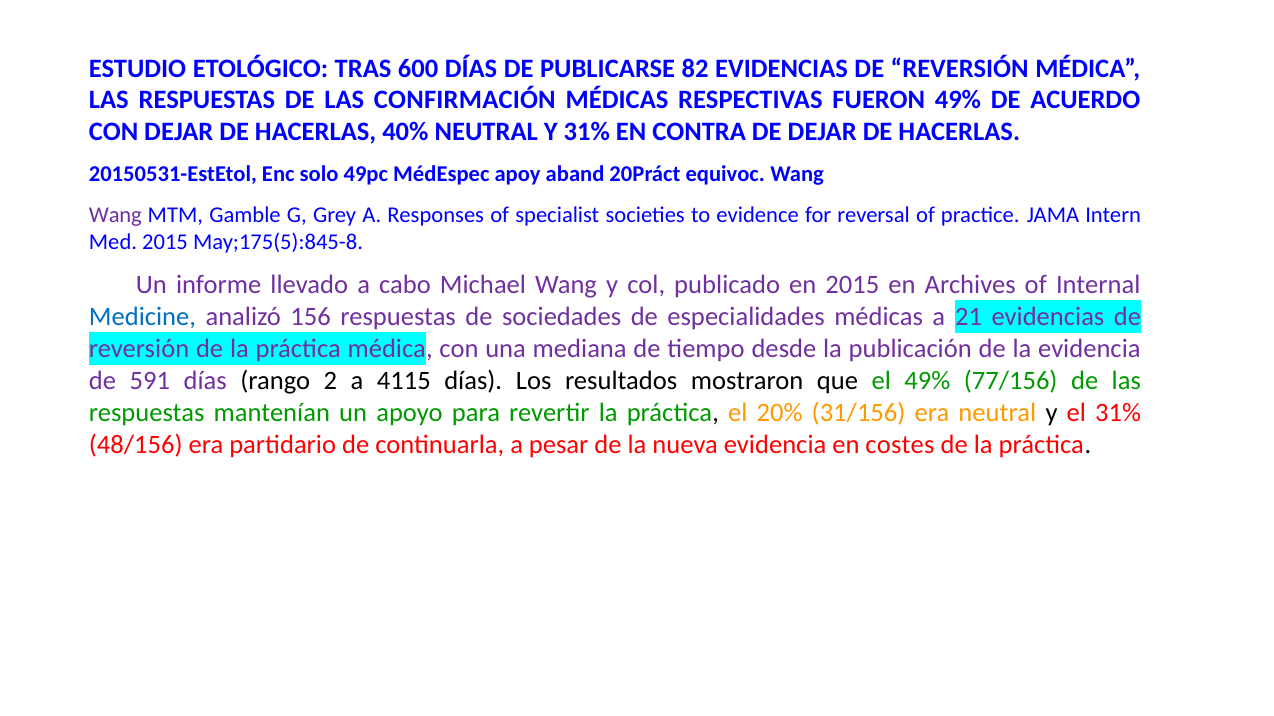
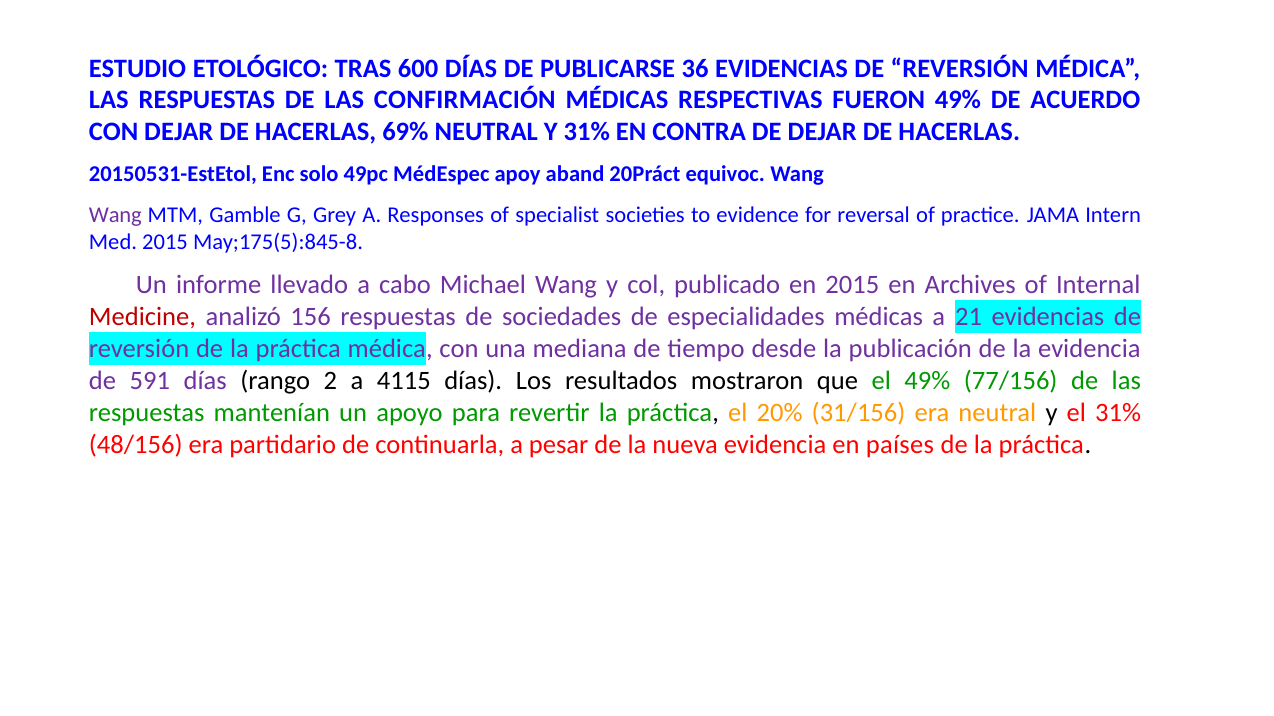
82: 82 -> 36 (695, 68)
40%: 40% -> 69% (405, 132)
Medicine colour: blue -> red (142, 317)
costes: costes -> países (900, 445)
